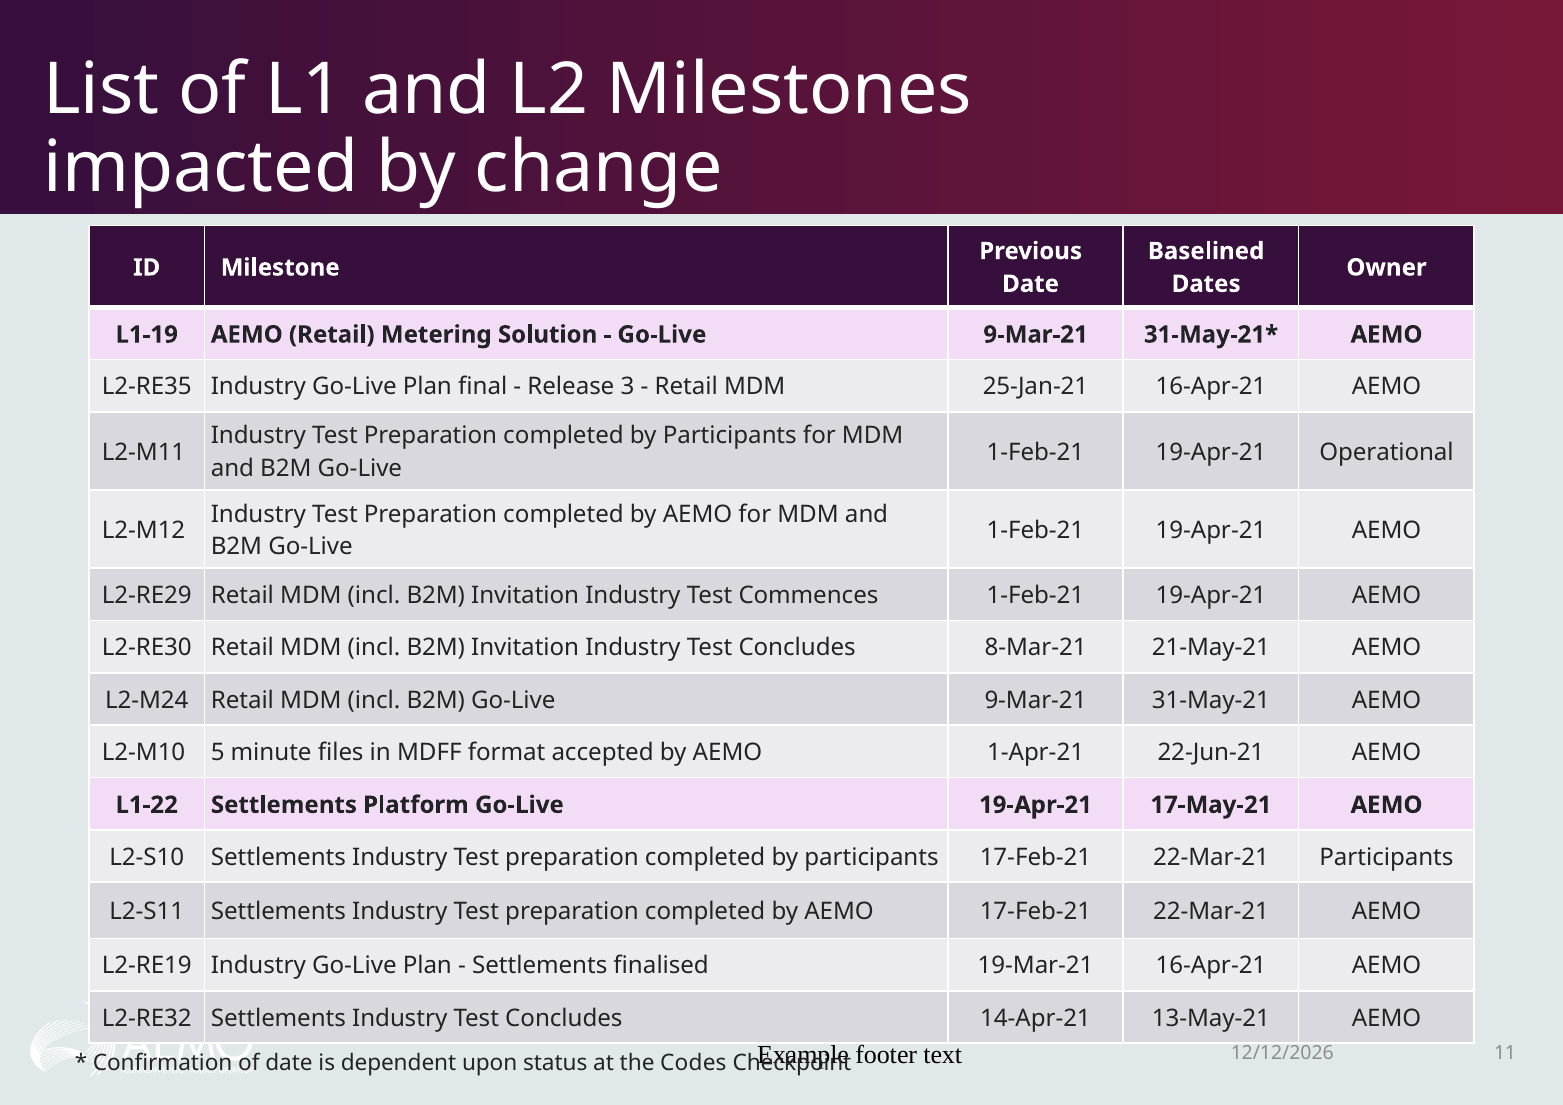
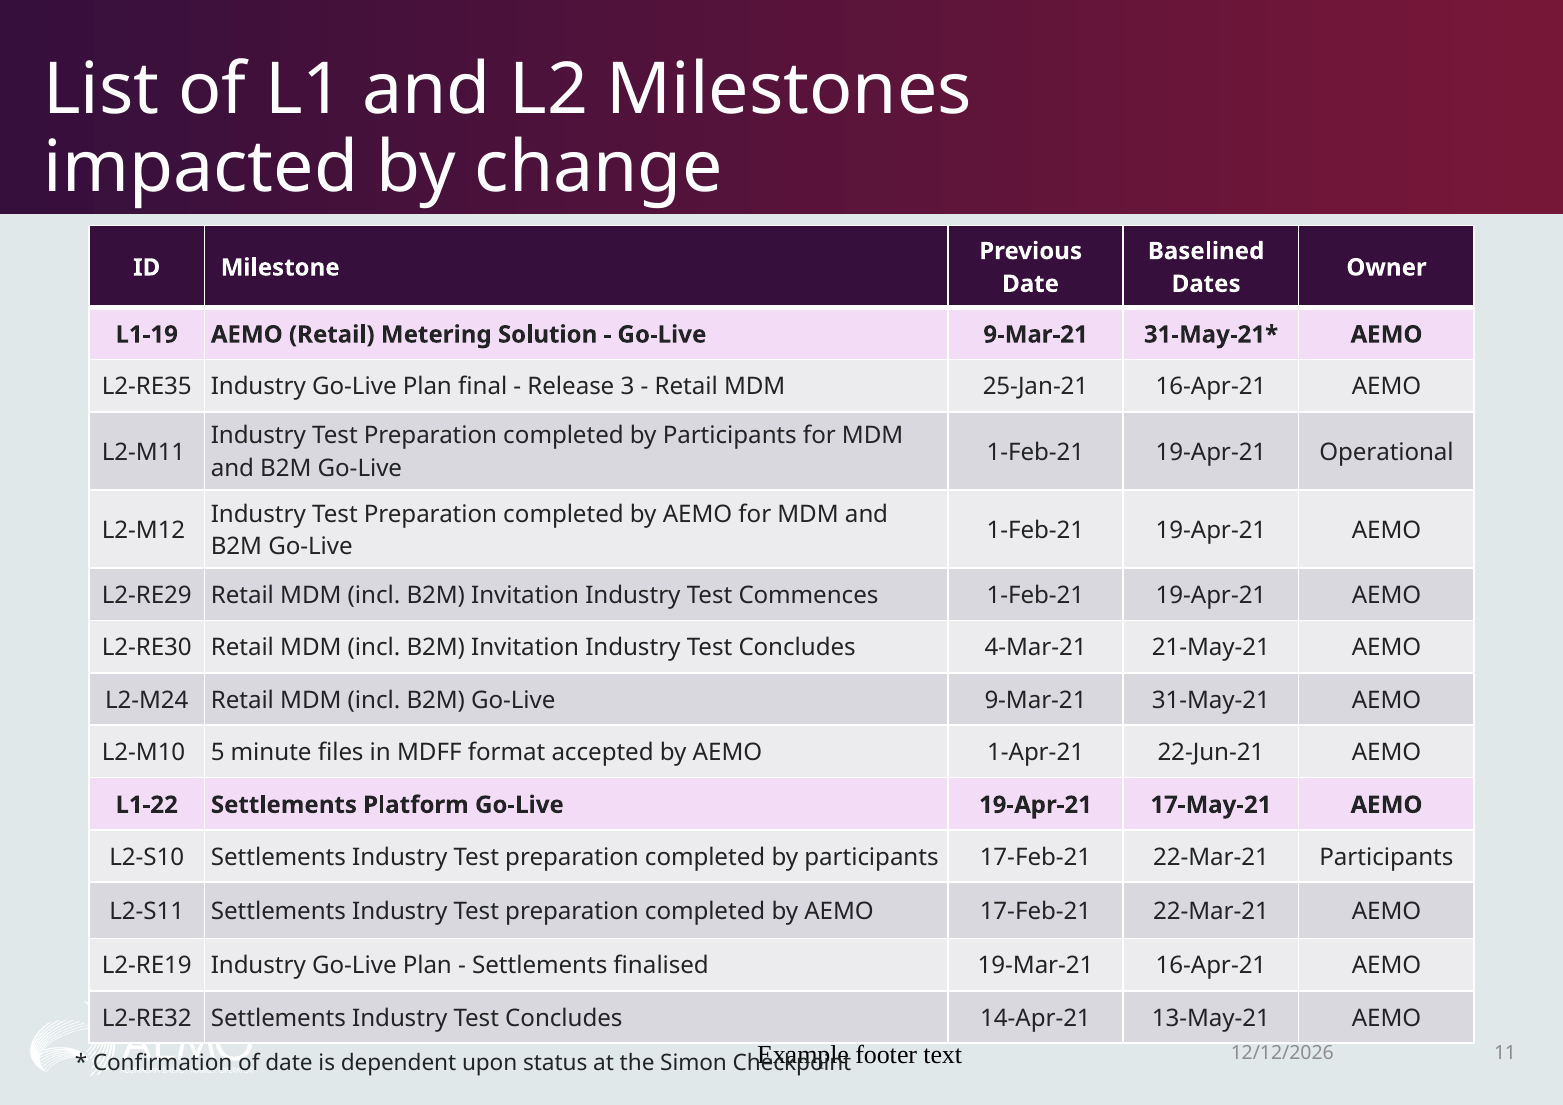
8-Mar-21: 8-Mar-21 -> 4-Mar-21 (1036, 648)
Codes: Codes -> Simon (694, 1064)
